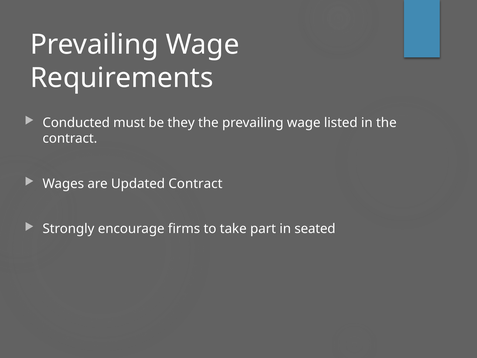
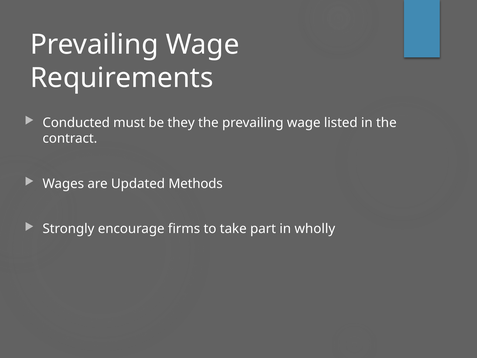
Updated Contract: Contract -> Methods (196, 184)
seated: seated -> wholly (315, 229)
